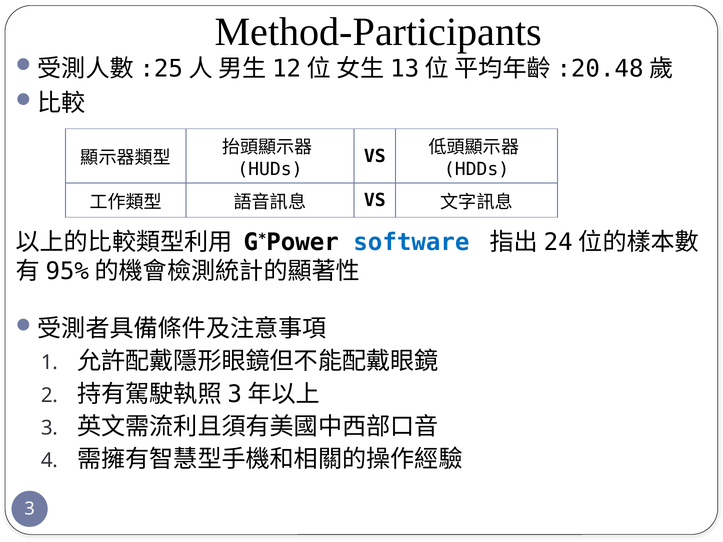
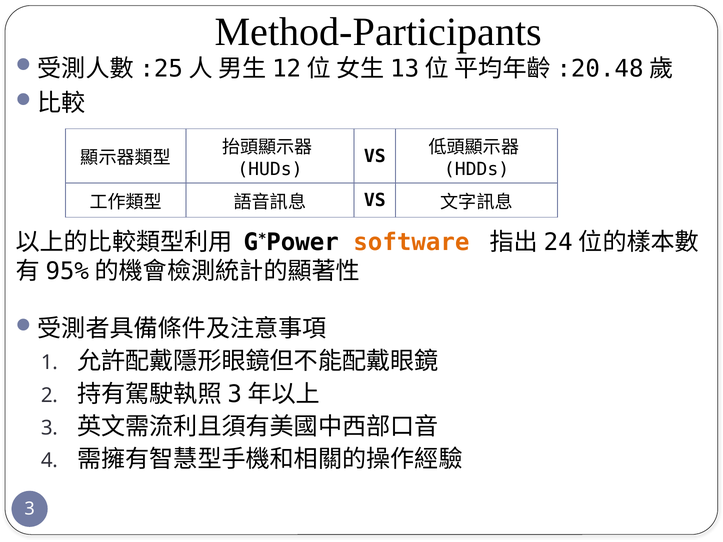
software colour: blue -> orange (411, 243)
